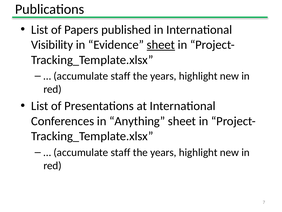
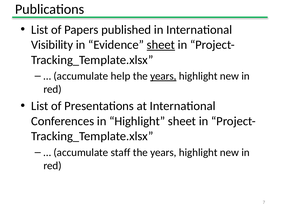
staff: staff -> help (121, 76)
years underline: none -> present (163, 76)
in Anything: Anything -> Highlight (137, 121)
